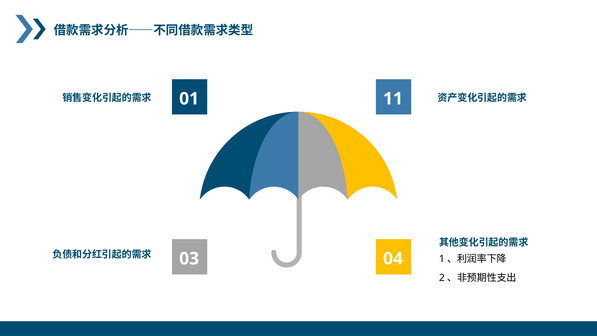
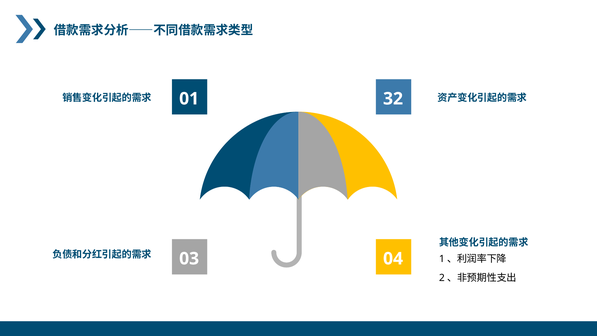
11: 11 -> 32 (393, 99)
